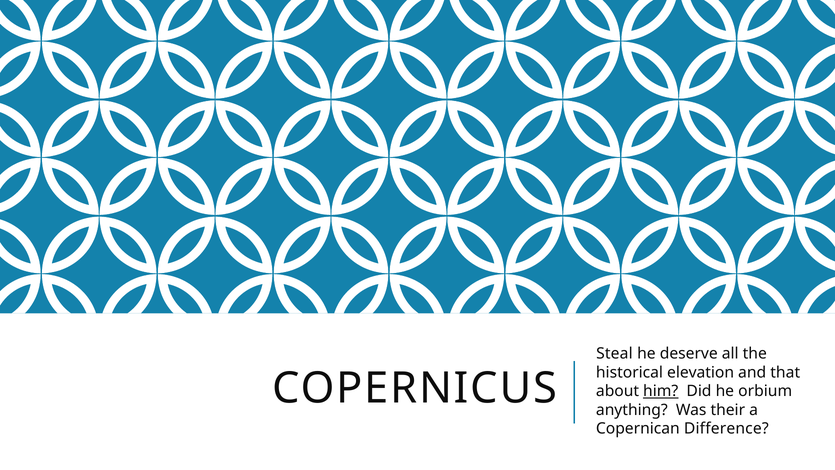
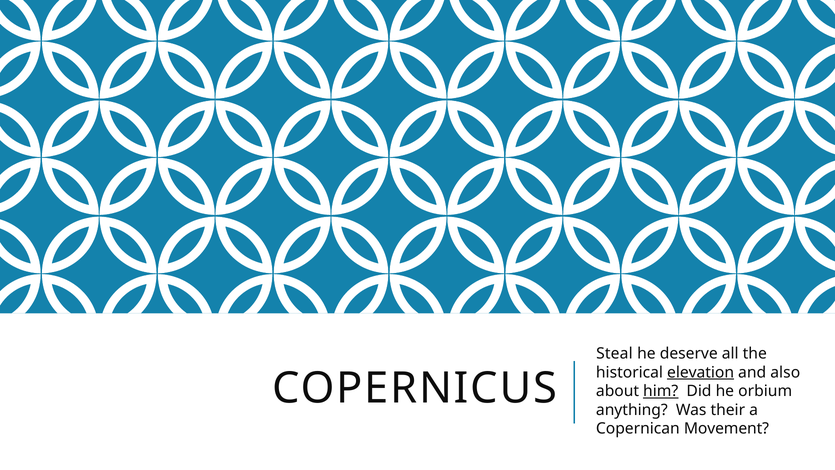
elevation underline: none -> present (701, 372)
that: that -> also (785, 372)
Difference: Difference -> Movement (726, 428)
